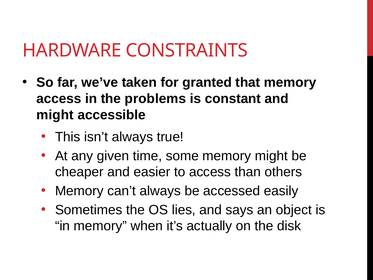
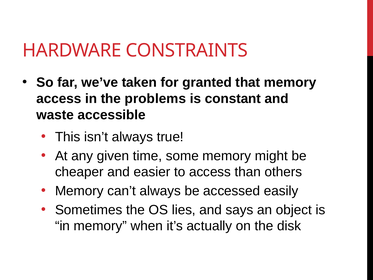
might: might -> waste (55, 115)
